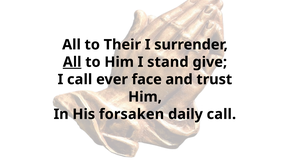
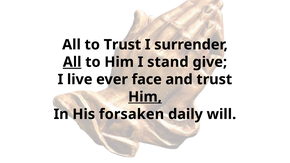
to Their: Their -> Trust (122, 45)
I call: call -> live (80, 79)
Him underline: none -> present (145, 97)
daily call: call -> will (221, 114)
